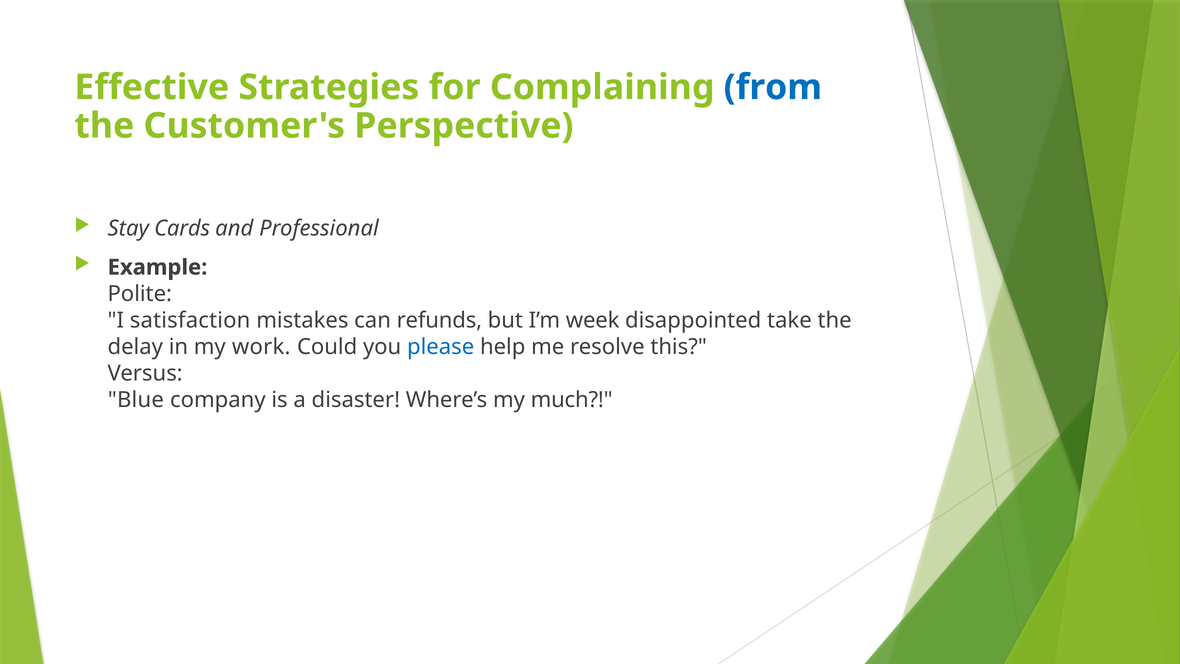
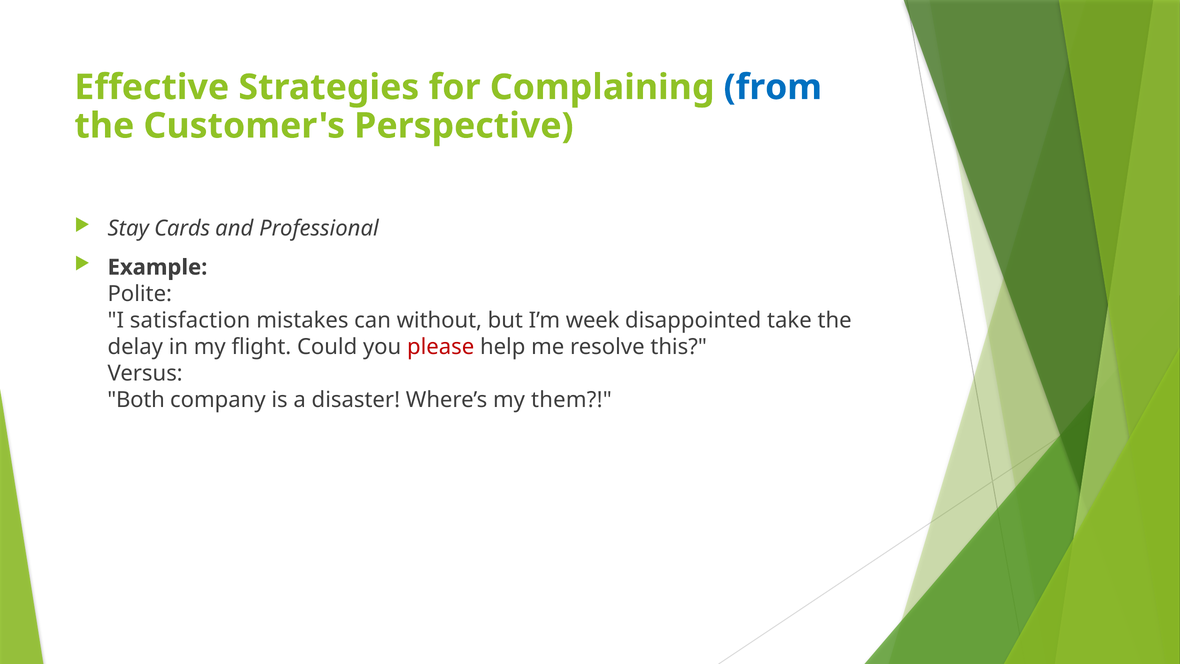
refunds: refunds -> without (439, 320)
work: work -> flight (261, 347)
please colour: blue -> red (441, 347)
Blue: Blue -> Both (136, 400)
much: much -> them (571, 400)
